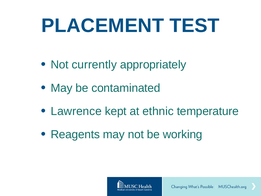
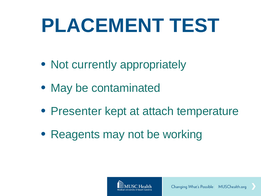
Lawrence: Lawrence -> Presenter (76, 111)
ethnic: ethnic -> attach (158, 111)
